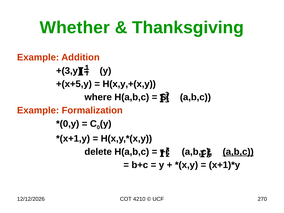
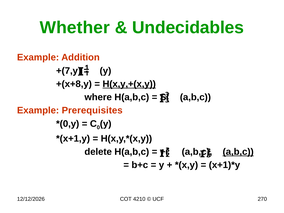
Thanksgiving: Thanksgiving -> Undecidables (188, 27)
+(3,y: +(3,y -> +(7,y (69, 71)
+(x+5,y: +(x+5,y -> +(x+8,y (74, 84)
H(x,y,+(x,y underline: none -> present (129, 84)
Formalization: Formalization -> Prerequisites (92, 110)
